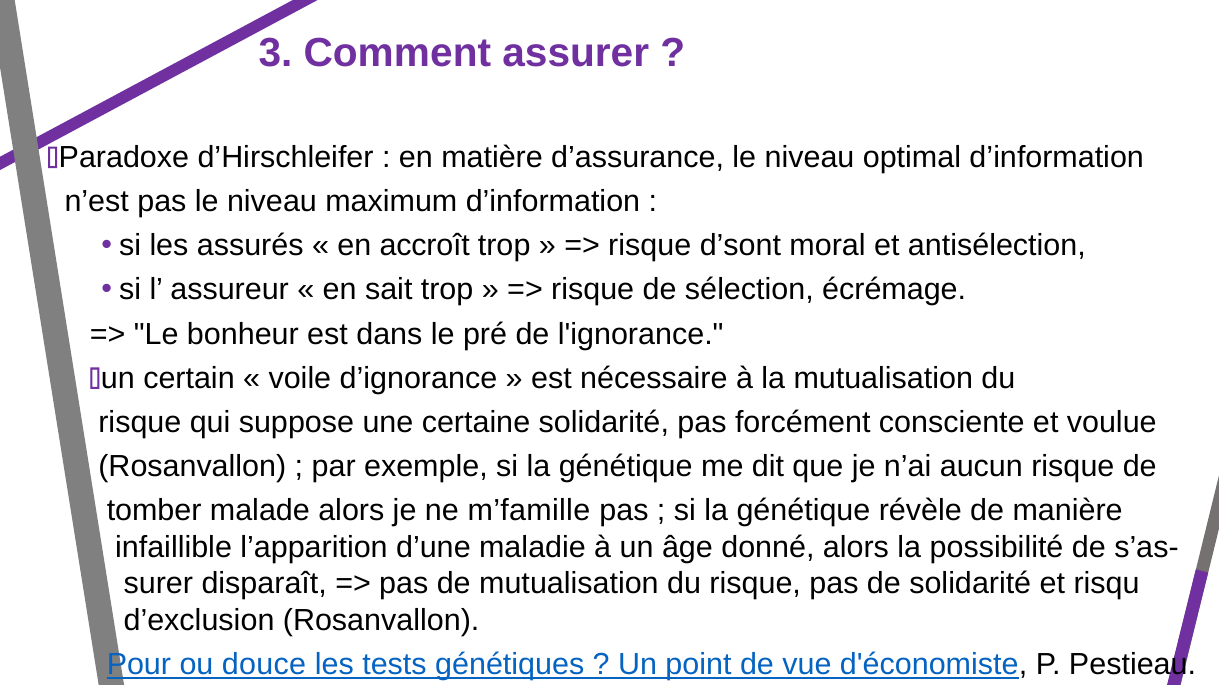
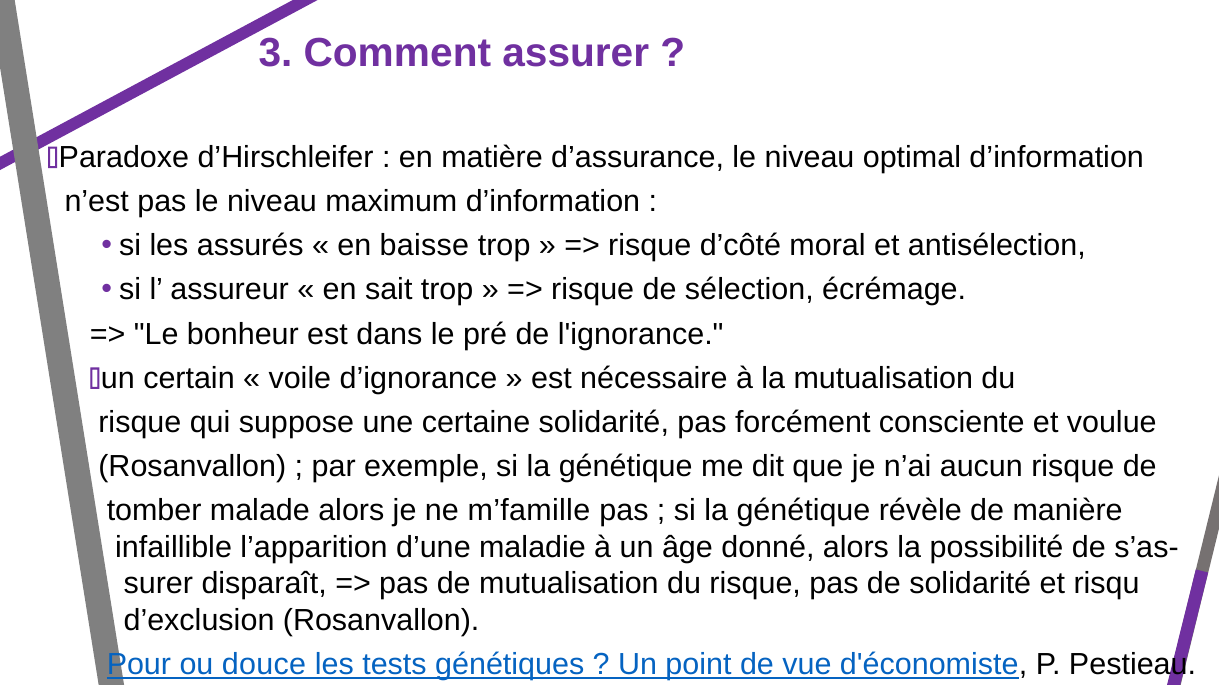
accroît: accroît -> baisse (424, 246)
d’sont: d’sont -> d’côté (740, 246)
